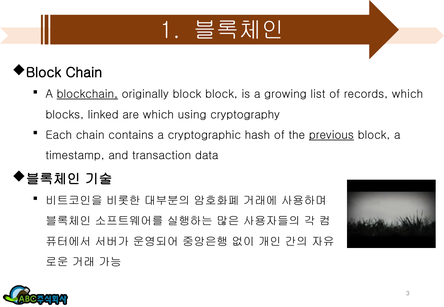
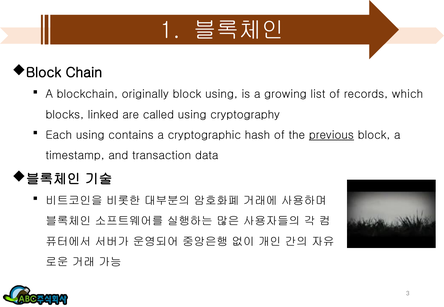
blockchain underline: present -> none (87, 94)
block block: block -> using (221, 94)
are which: which -> called (158, 115)
Each chain: chain -> using (90, 135)
